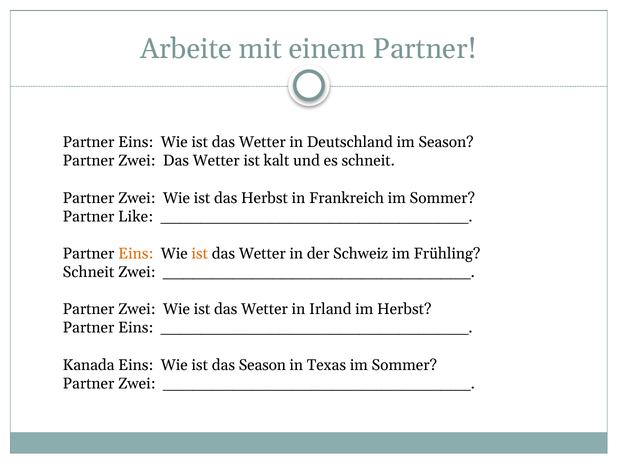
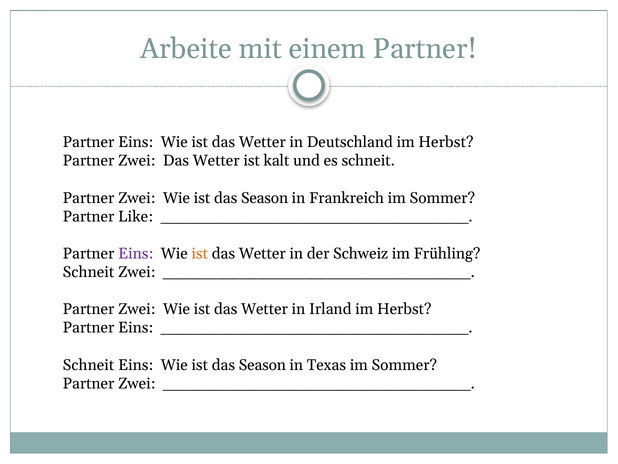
Deutschland im Season: Season -> Herbst (446, 142)
Herbst: Herbst -> Season (265, 198)
Eins colour: orange -> purple (136, 253)
Kanada: Kanada -> Schneit (88, 365)
